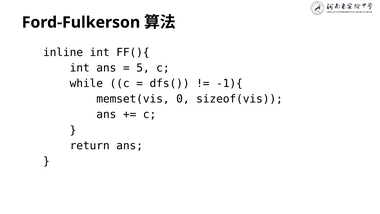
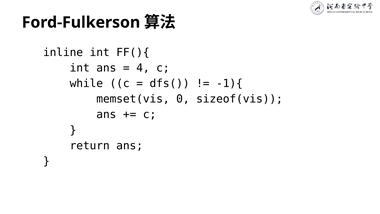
5: 5 -> 4 (143, 68)
